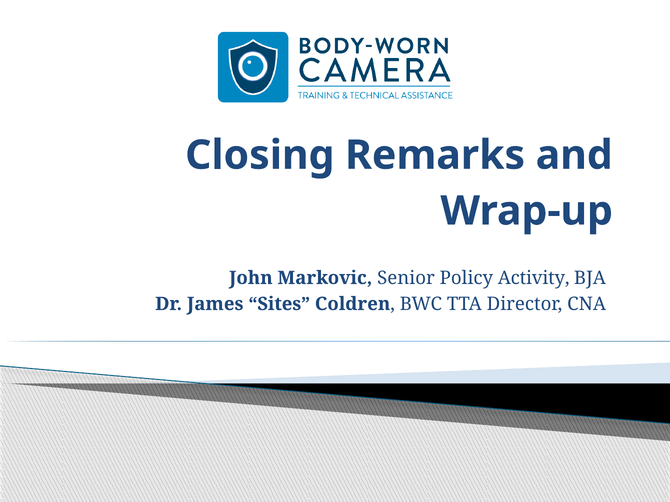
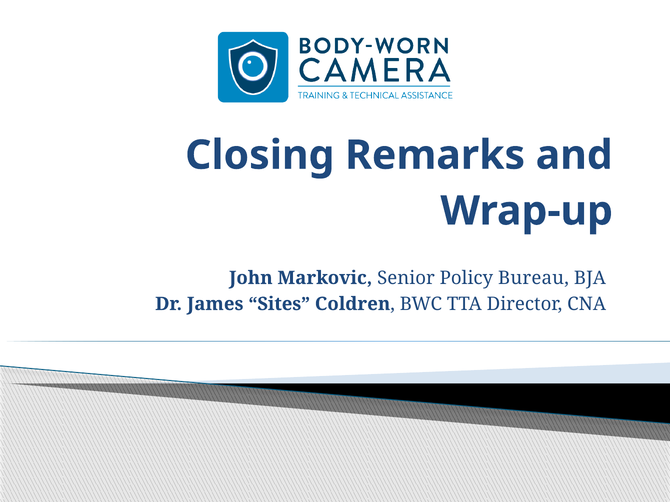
Activity: Activity -> Bureau (534, 278)
